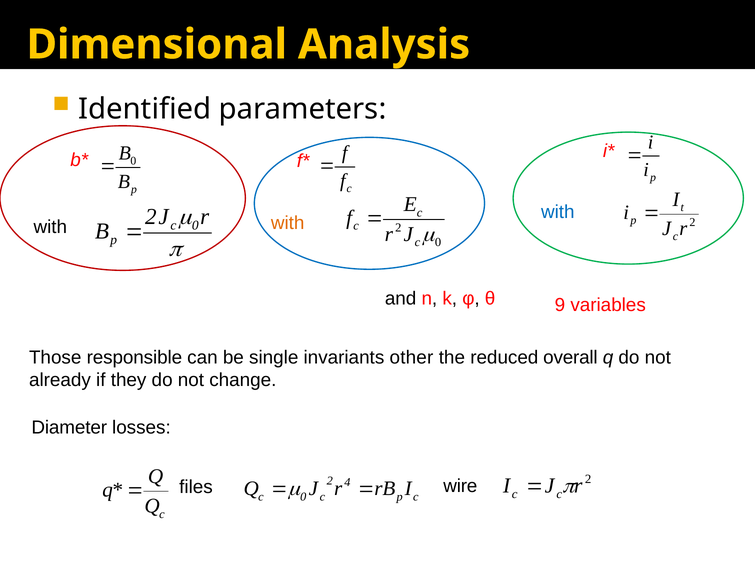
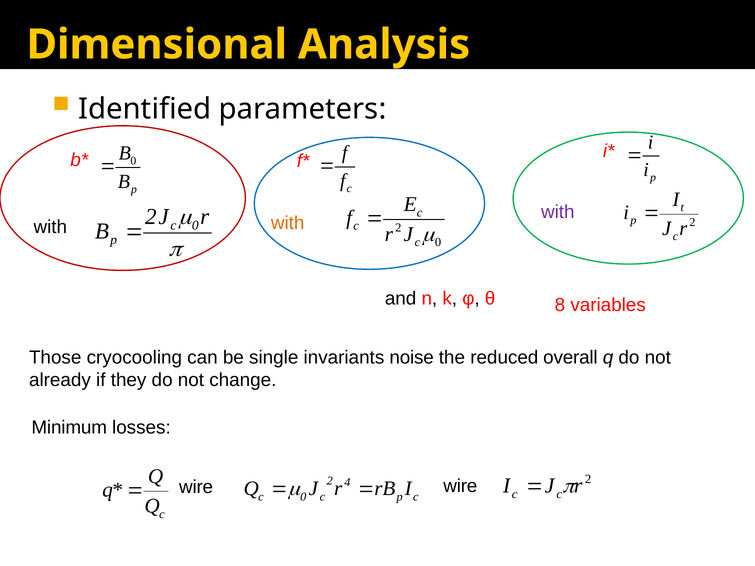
with colour: blue -> purple (558, 212)
9: 9 -> 8 (560, 305)
responsible: responsible -> cryocooling (134, 358)
other: other -> noise (412, 358)
Diameter: Diameter -> Minimum (69, 428)
files: files -> wire (196, 487)
